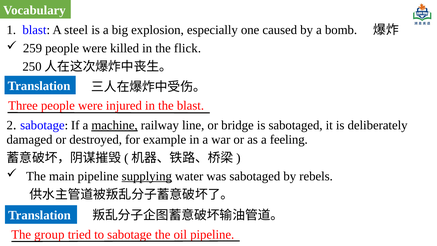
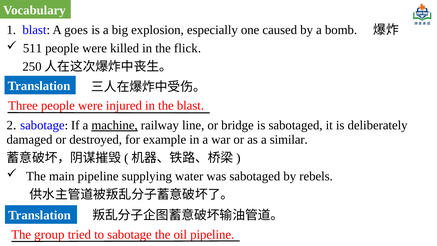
steel: steel -> goes (76, 30)
259: 259 -> 511 (33, 48)
feeling: feeling -> similar (289, 139)
supplying underline: present -> none (147, 176)
